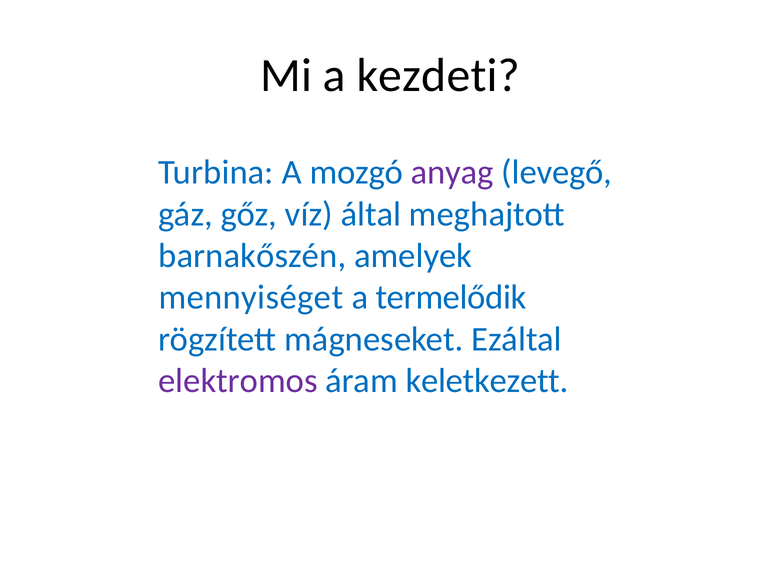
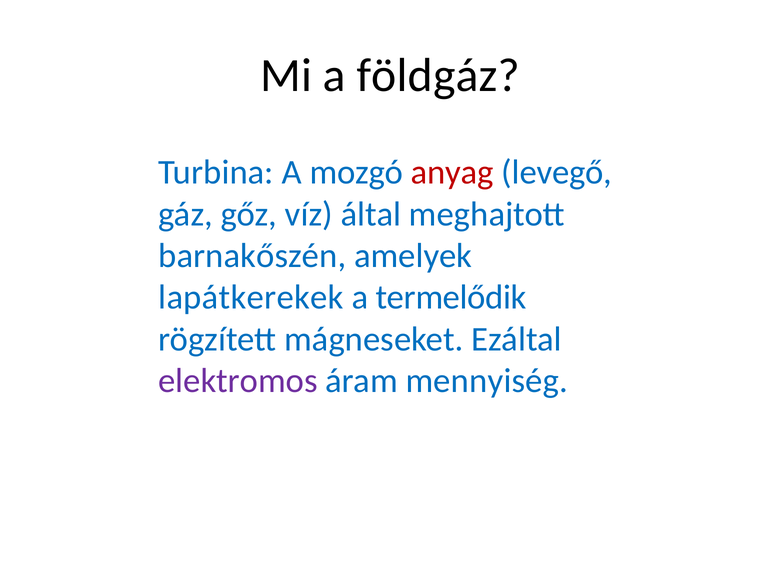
kezdeti: kezdeti -> földgáz (438, 76)
anyag colour: purple -> red (452, 172)
mennyiséget: mennyiséget -> lapátkerekek (251, 297)
keletkezett: keletkezett -> mennyiség (487, 381)
